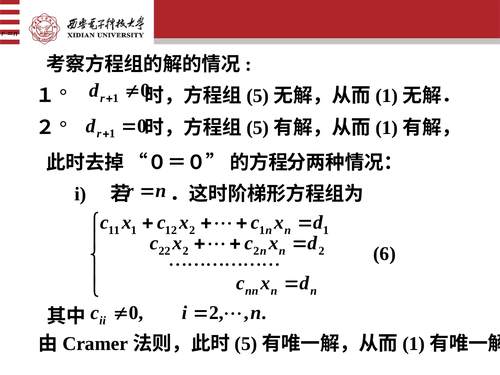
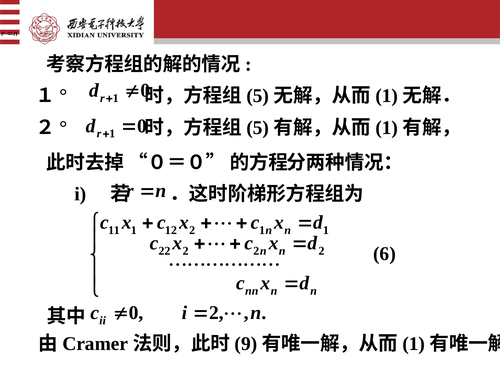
5: 5 -> 9 (246, 344)
